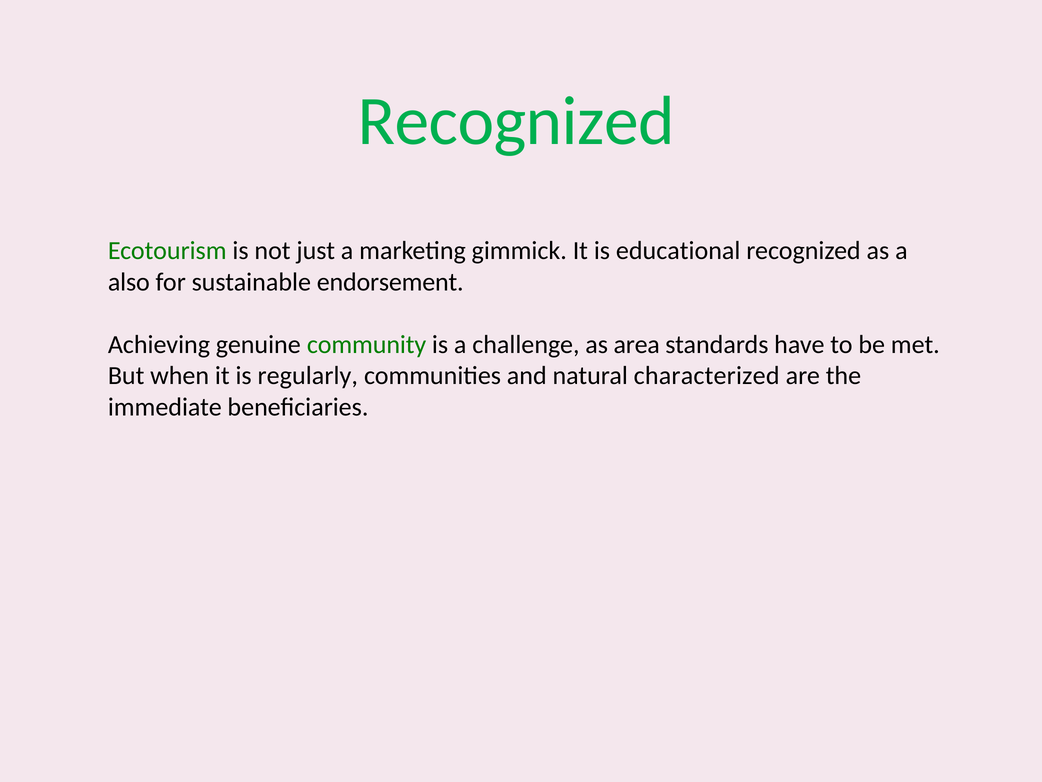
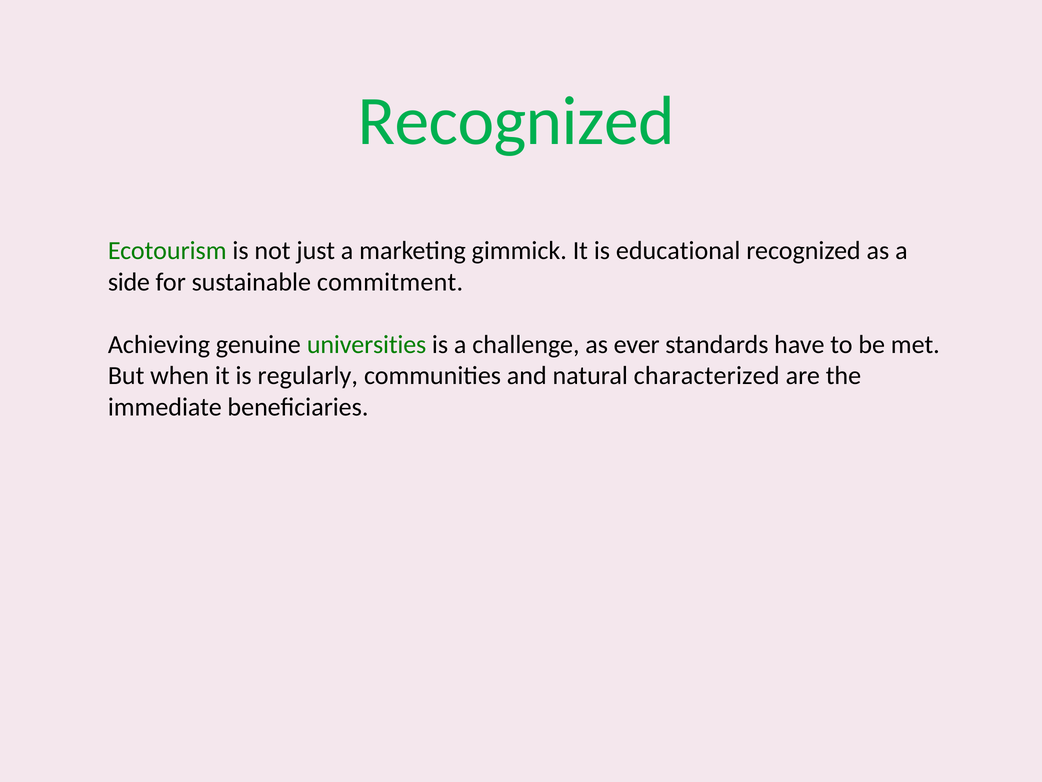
also: also -> side (129, 282)
endorsement: endorsement -> commitment (390, 282)
community: community -> universities (367, 344)
area: area -> ever (637, 344)
